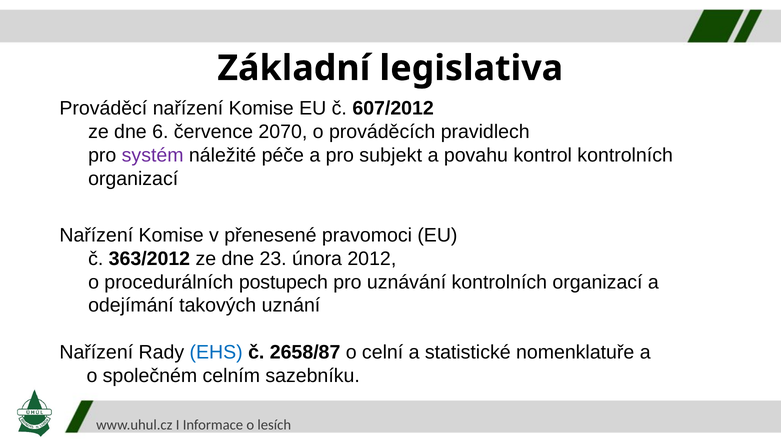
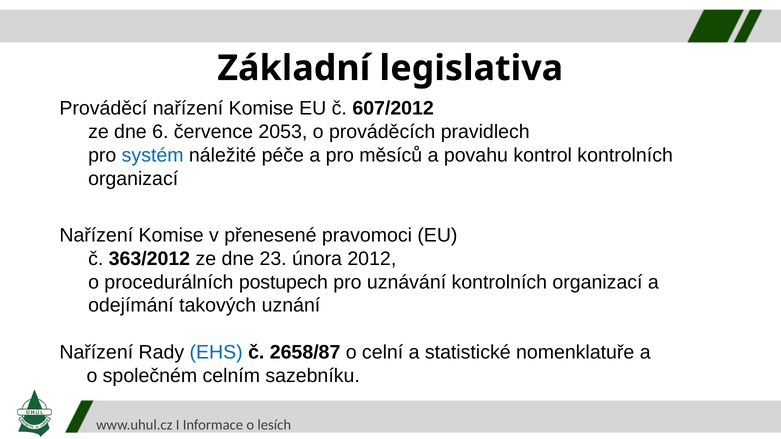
2070: 2070 -> 2053 (283, 132)
systém colour: purple -> blue (153, 155)
subjekt: subjekt -> měsíců (391, 155)
